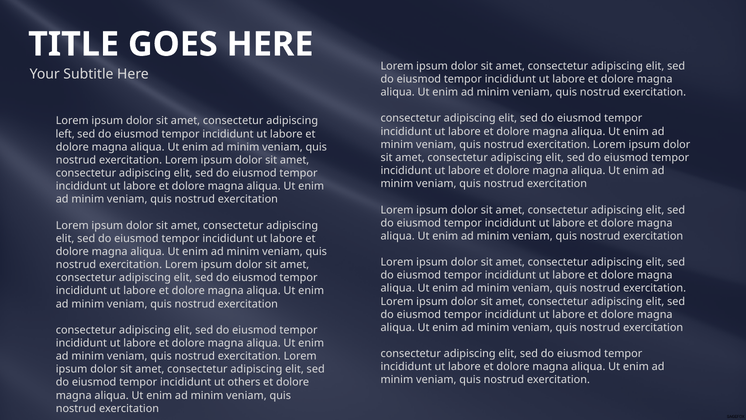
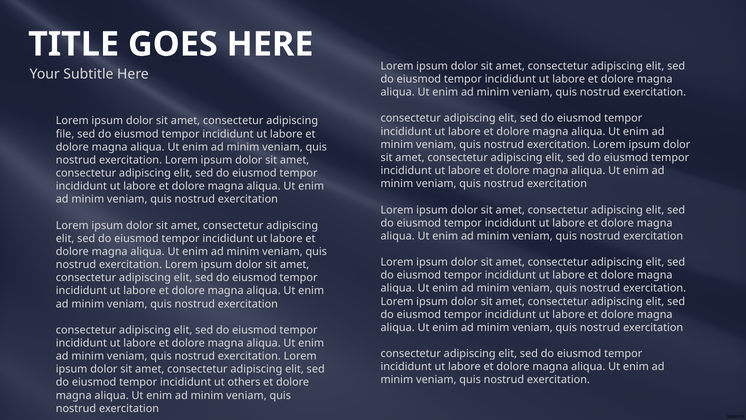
left: left -> file (65, 134)
